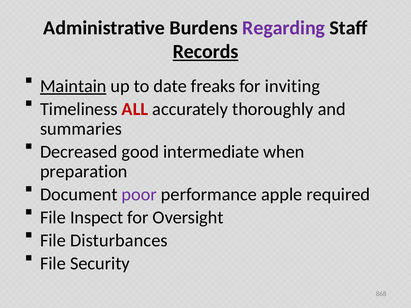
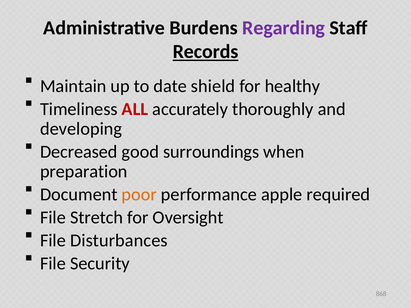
Maintain underline: present -> none (73, 86)
freaks: freaks -> shield (213, 86)
inviting: inviting -> healthy (292, 86)
summaries: summaries -> developing (81, 129)
intermediate: intermediate -> surroundings (211, 152)
poor colour: purple -> orange (139, 195)
Inspect: Inspect -> Stretch (97, 218)
